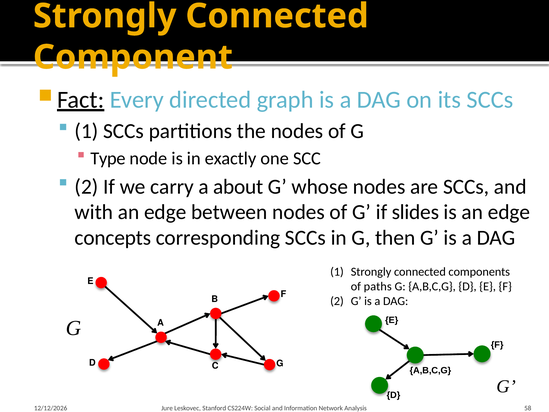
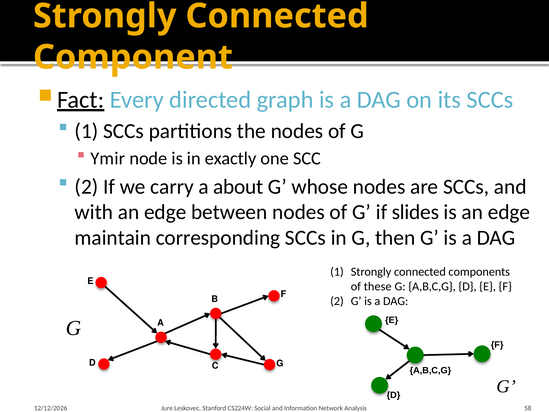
Type: Type -> Ymir (108, 158)
concepts: concepts -> maintain (113, 238)
paths: paths -> these (378, 286)
